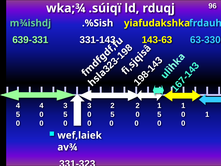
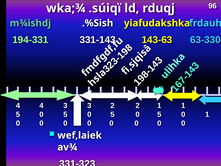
639-331: 639-331 -> 194-331 (30, 40)
